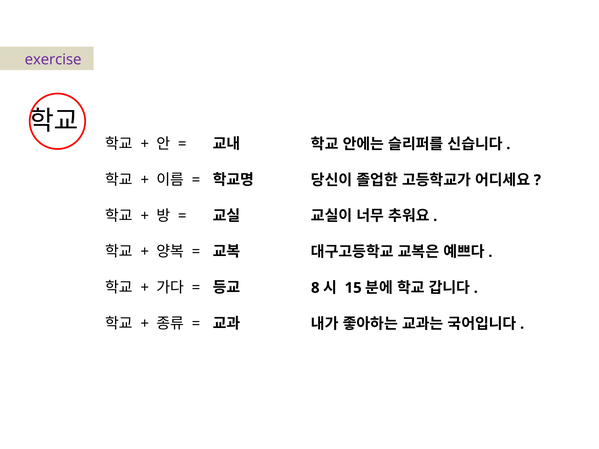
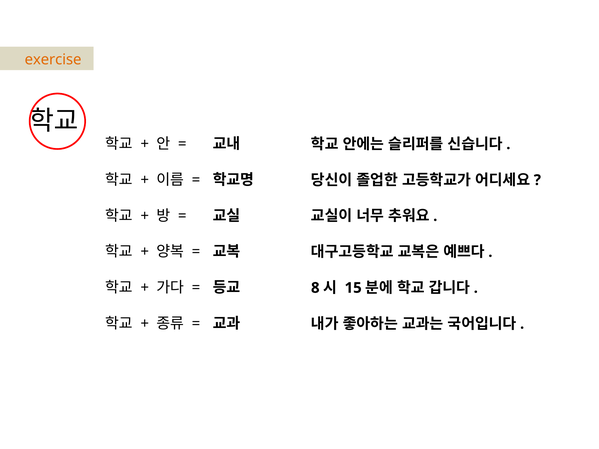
exercise colour: purple -> orange (53, 60)
